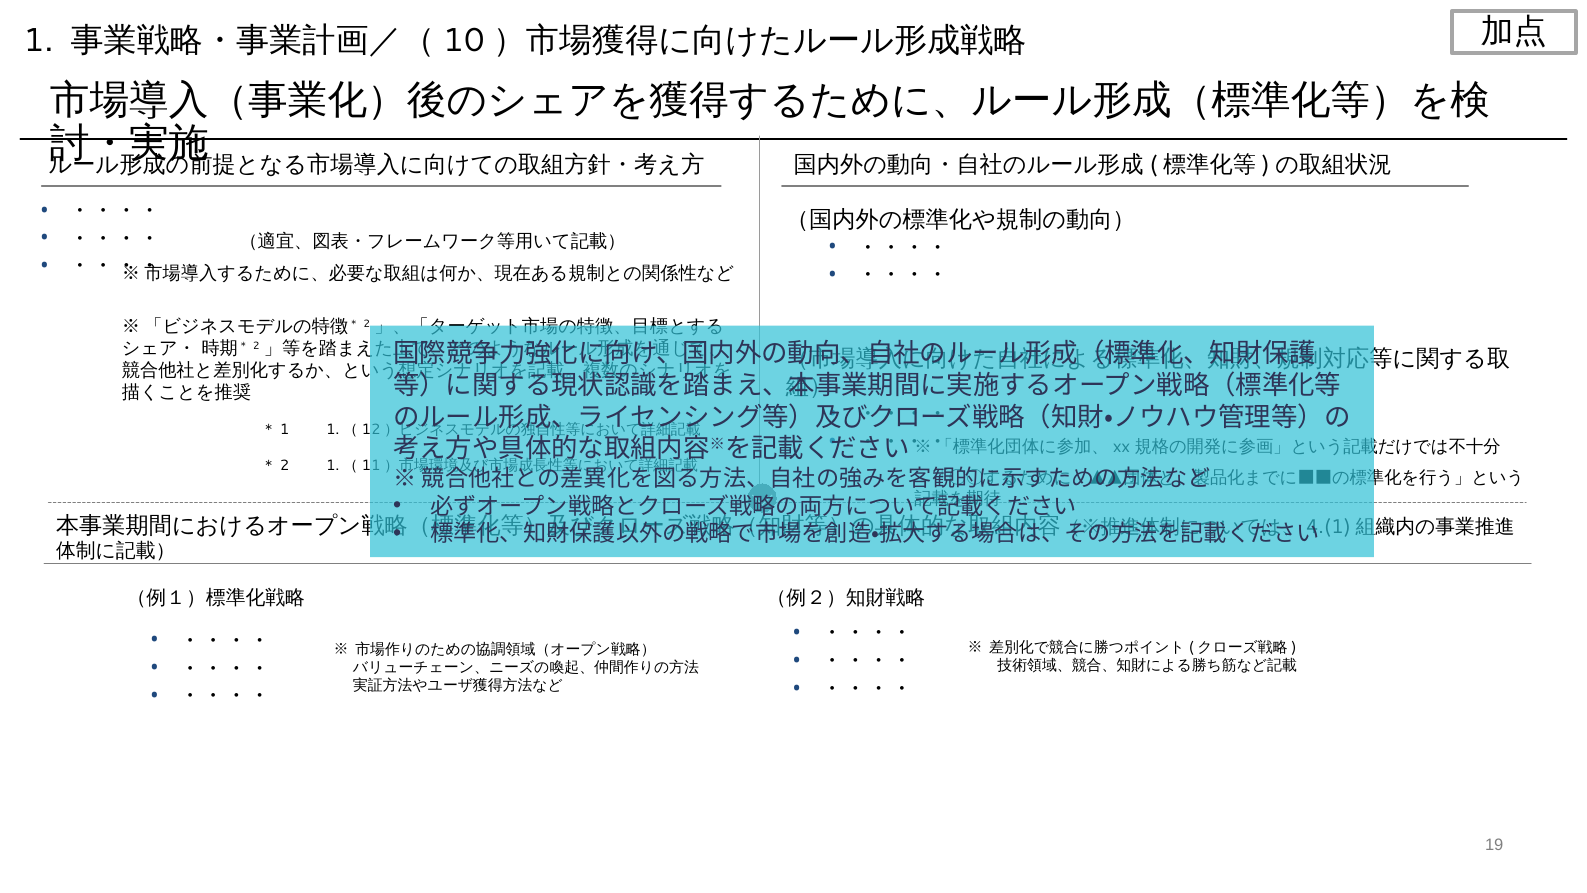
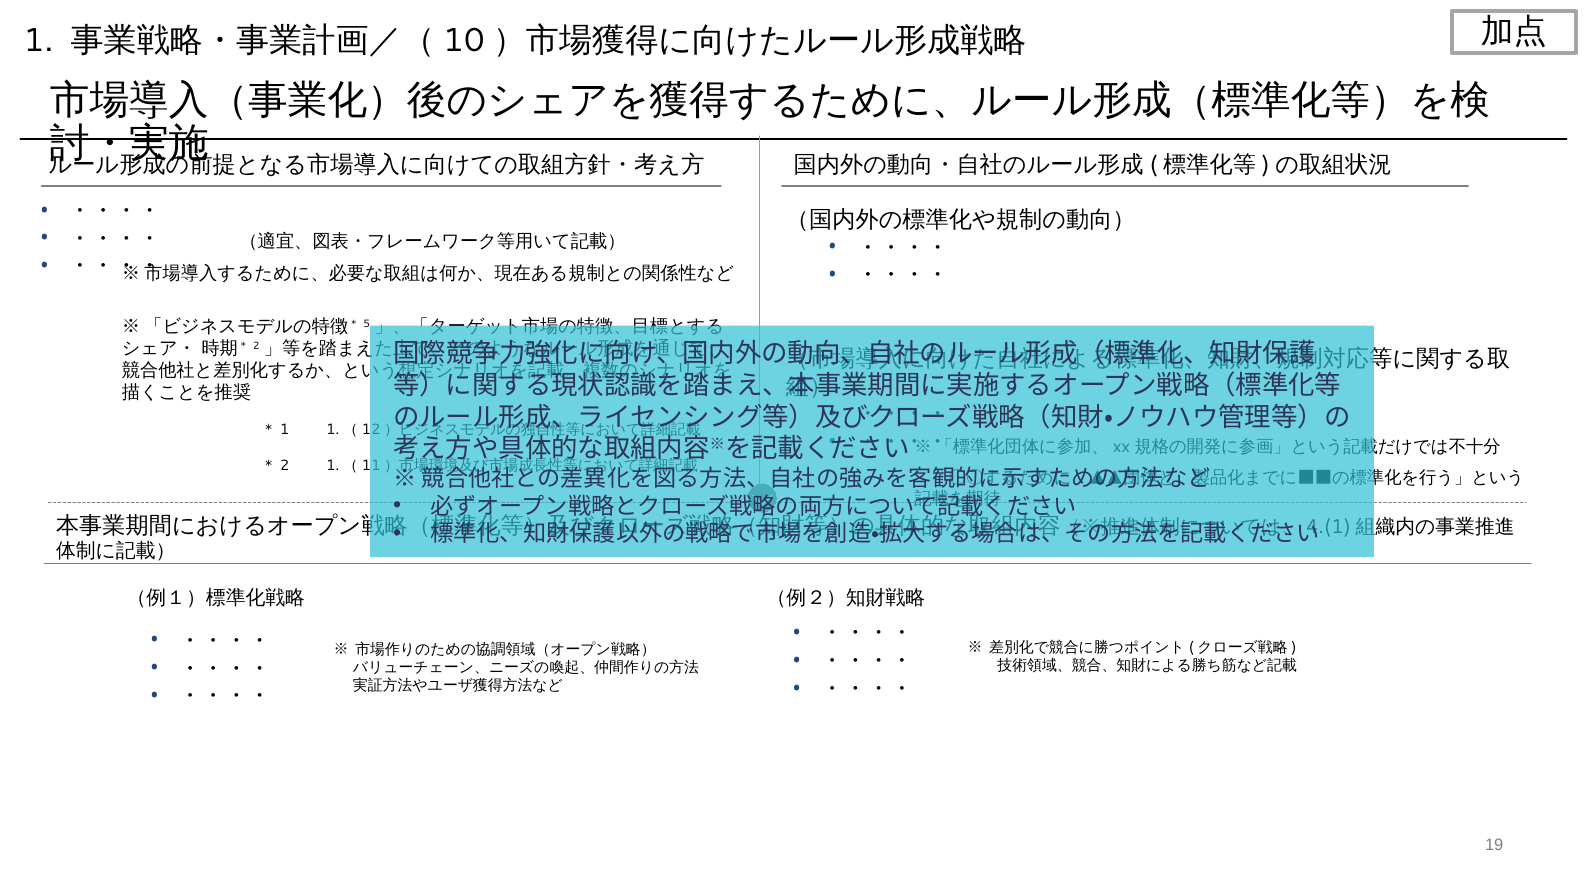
2: 2 -> 5 (367, 324)
